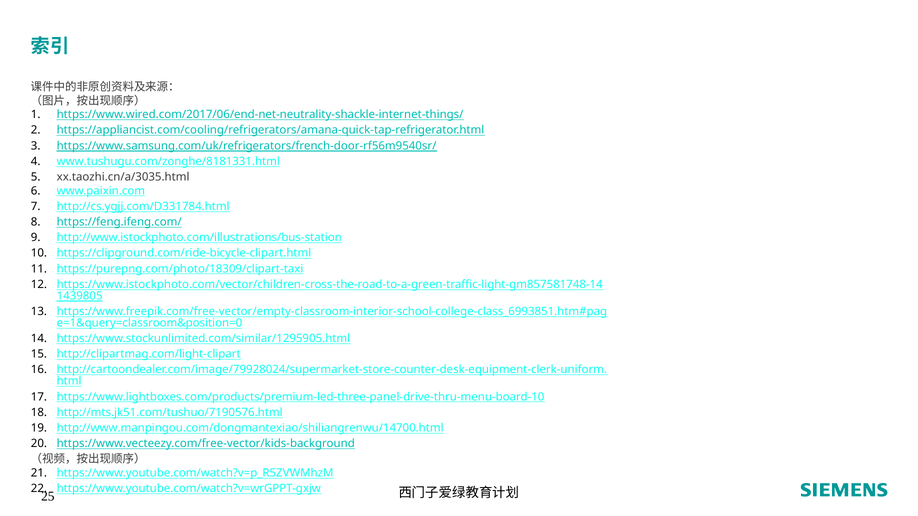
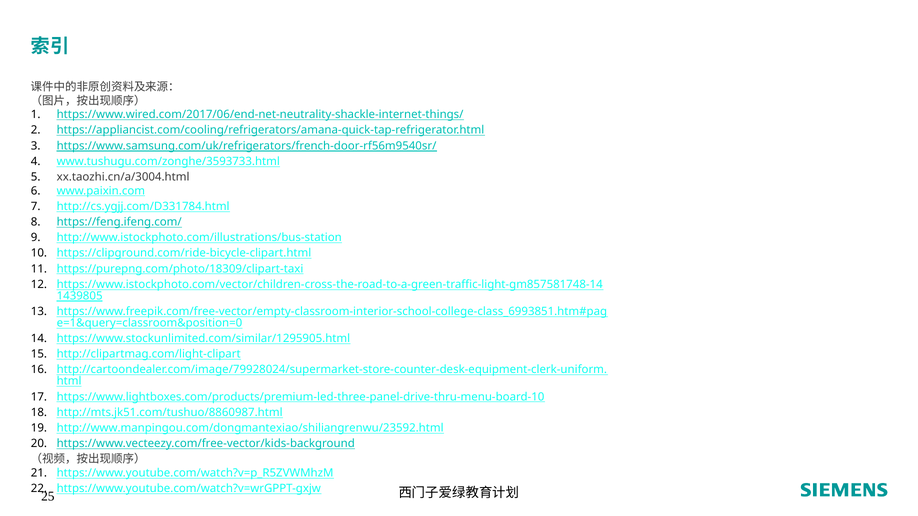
www.tushugu.com/zonghe/8181331.html: www.tushugu.com/zonghe/8181331.html -> www.tushugu.com/zonghe/3593733.html (168, 161)
xx.taozhi.cn/a/3035.html: xx.taozhi.cn/a/3035.html -> xx.taozhi.cn/a/3004.html (123, 177)
http://mts.jk51.com/tushuo/7190576.html: http://mts.jk51.com/tushuo/7190576.html -> http://mts.jk51.com/tushuo/8860987.html (170, 413)
http://www.manpingou.com/dongmantexiao/shiliangrenwu/14700.html: http://www.manpingou.com/dongmantexiao/shiliangrenwu/14700.html -> http://www.manpingou.com/dongmantexiao/shiliangrenwu/23592.html (250, 428)
